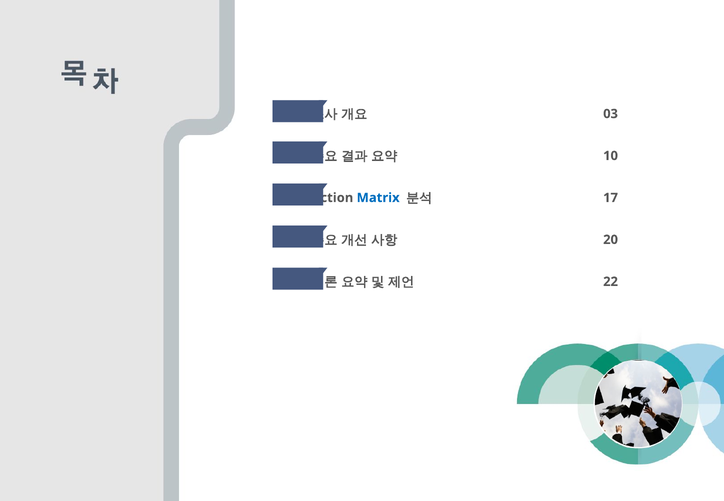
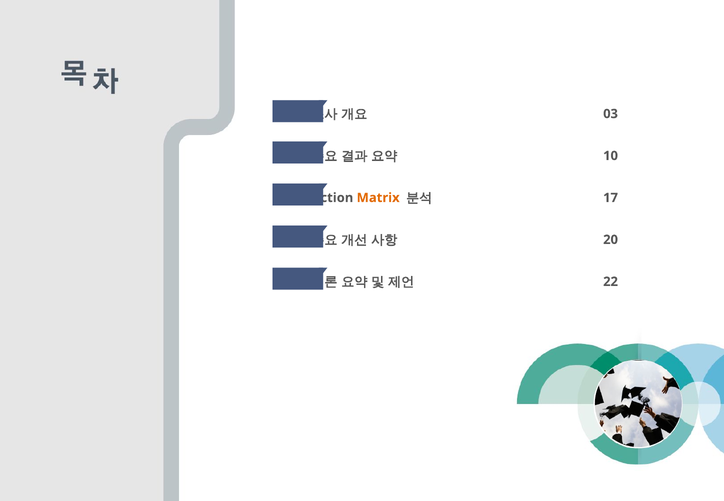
Matrix colour: blue -> orange (378, 198)
